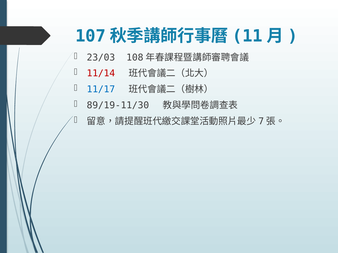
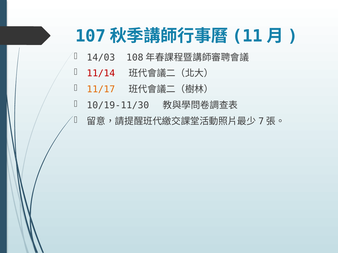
23/03: 23/03 -> 14/03 (101, 58)
11/17 colour: blue -> orange (101, 90)
89/19-11/30: 89/19-11/30 -> 10/19-11/30 (118, 105)
